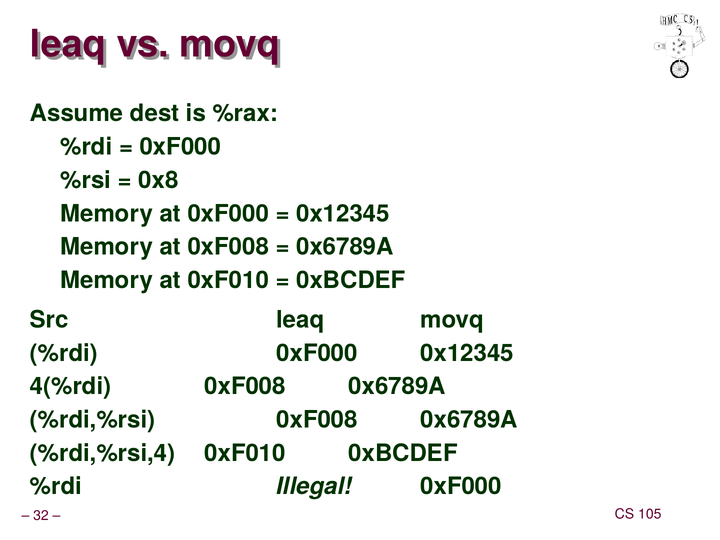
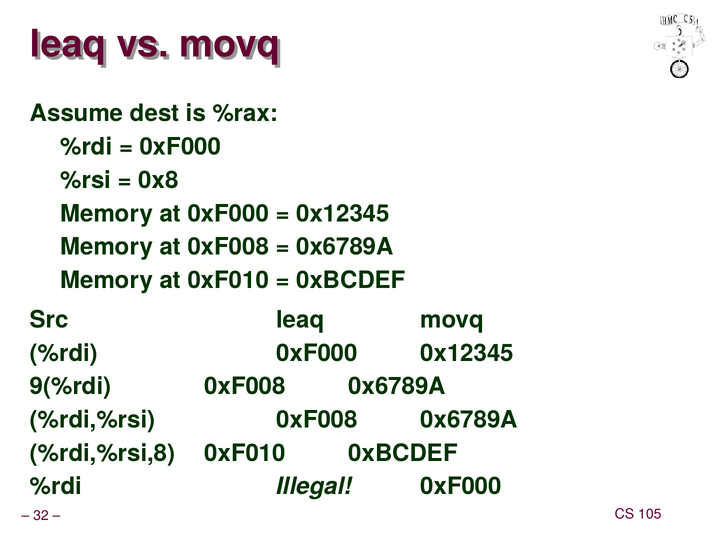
4(%rdi: 4(%rdi -> 9(%rdi (71, 386)
%rdi,%rsi,4: %rdi,%rsi,4 -> %rdi,%rsi,8 (103, 453)
